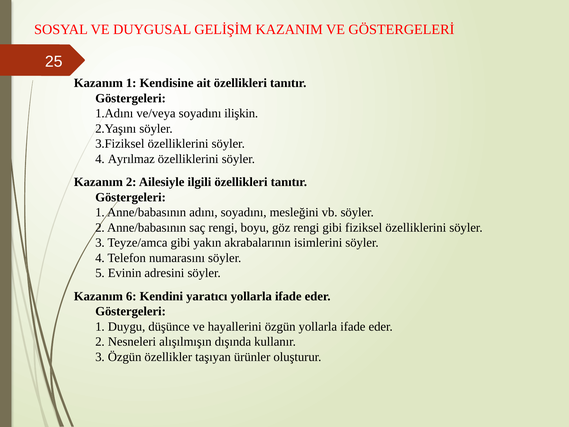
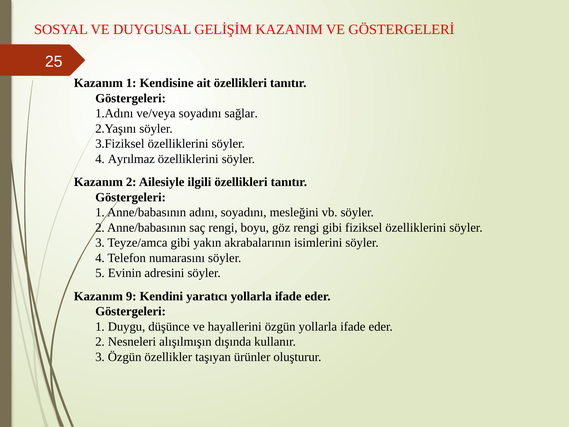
ilişkin: ilişkin -> sağlar (241, 113)
6: 6 -> 9 (131, 296)
